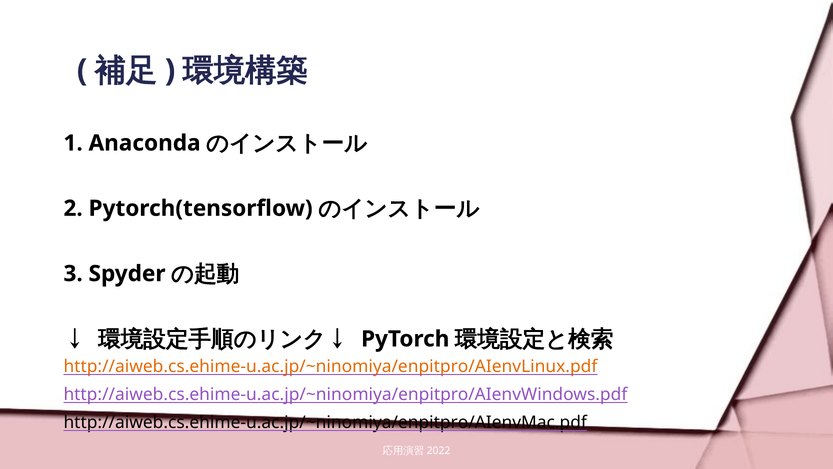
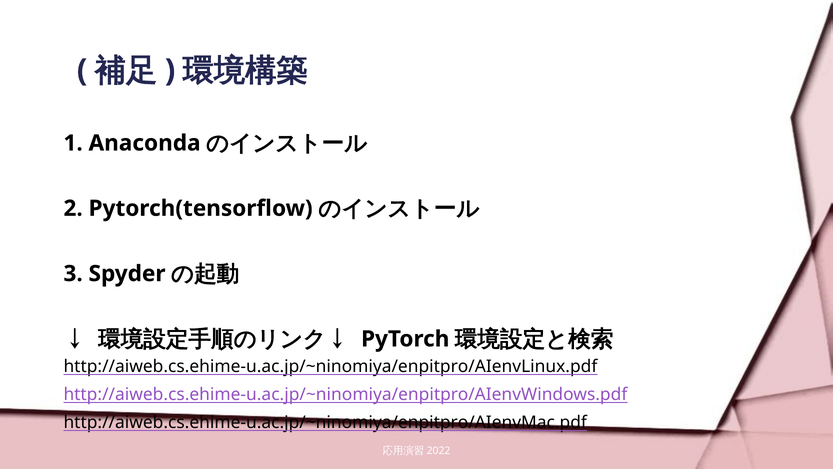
http://aiweb.cs.ehime-u.ac.jp/~ninomiya/enpitpro/AIenvLinux.pdf colour: orange -> black (330, 366)
